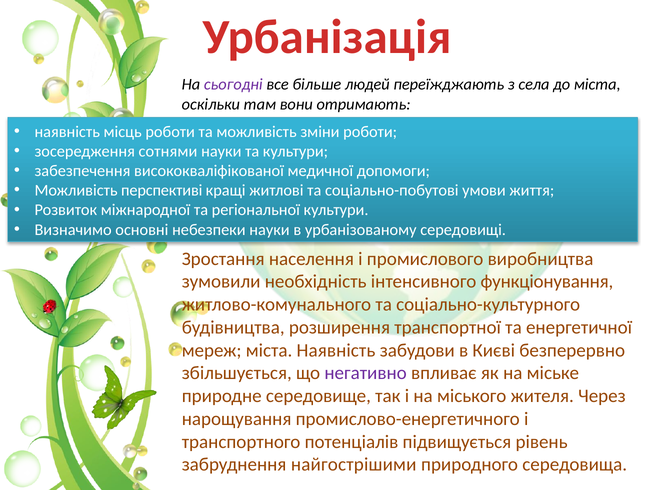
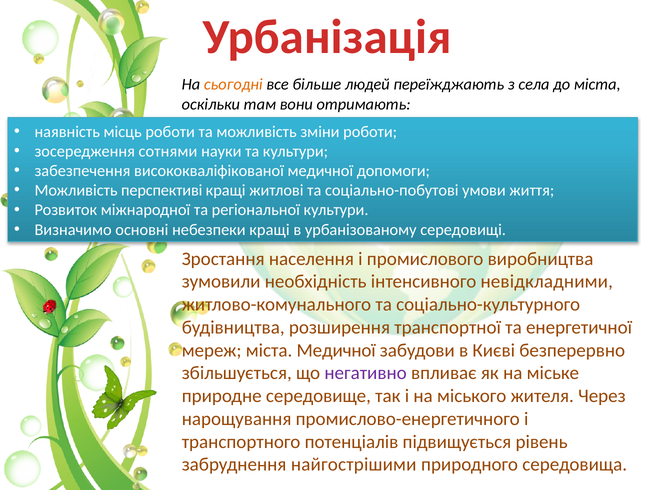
сьогодні colour: purple -> orange (233, 85)
небезпеки науки: науки -> кращі (269, 230)
функціонування: функціонування -> невідкладними (547, 282)
міста Наявність: Наявність -> Медичної (336, 350)
